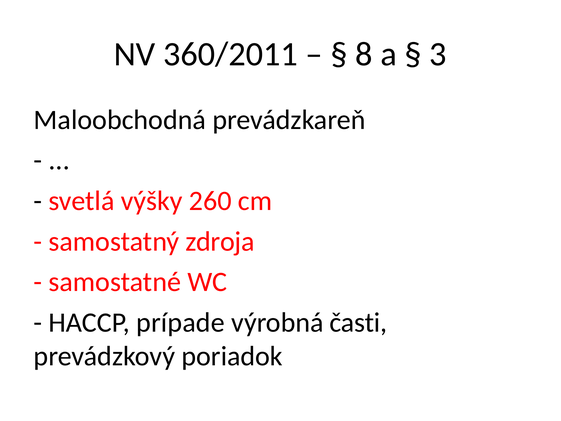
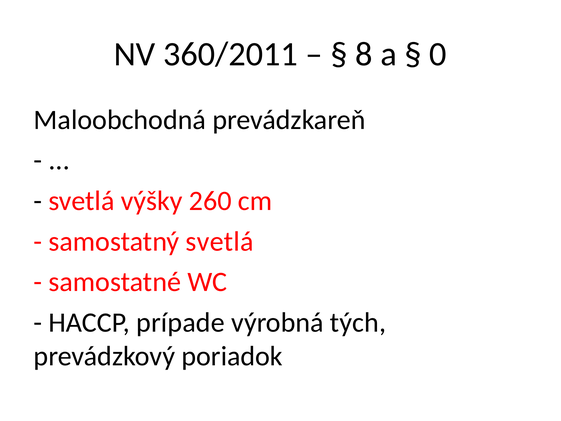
3: 3 -> 0 (438, 54)
samostatný zdroja: zdroja -> svetlá (220, 241)
časti: časti -> tých (358, 322)
